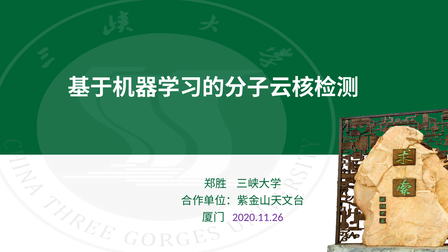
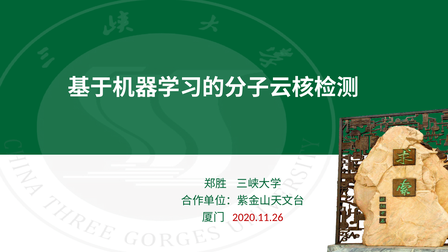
2020.11.26 colour: purple -> red (258, 217)
